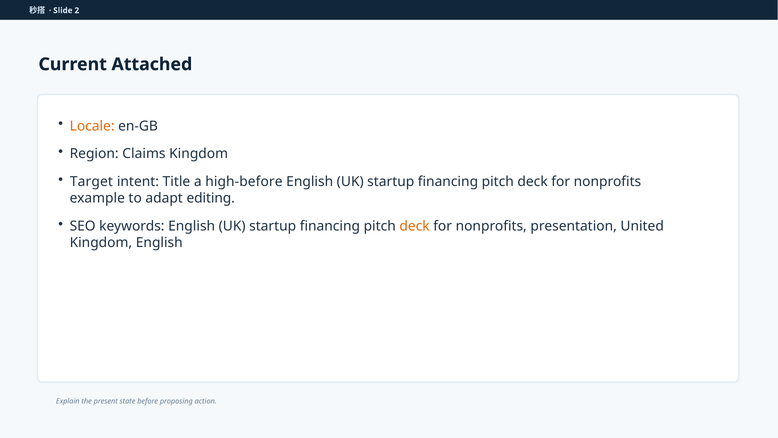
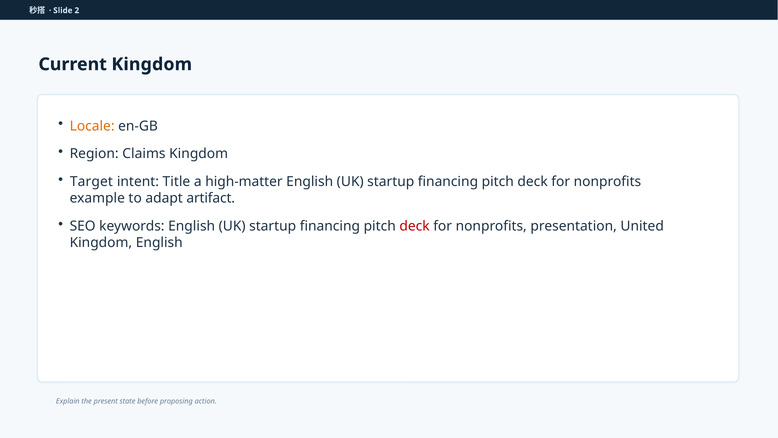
Current Attached: Attached -> Kingdom (152, 64)
high-before: high-before -> high-matter (244, 182)
editing: editing -> artifact (211, 198)
deck colour: orange -> red (415, 226)
